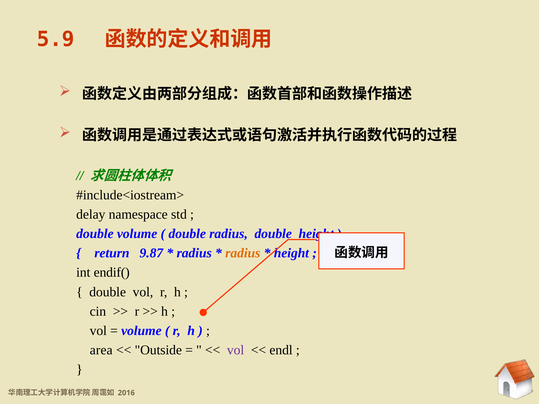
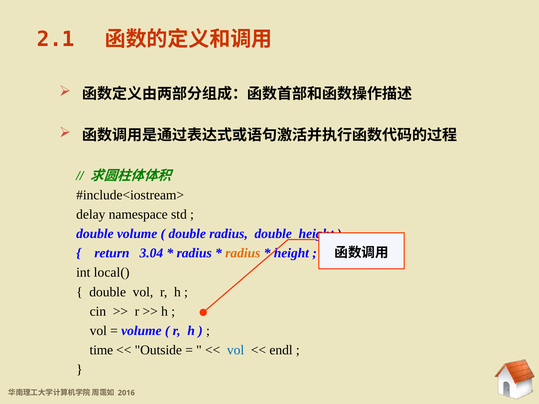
5.9: 5.9 -> 2.1 (56, 39)
9.87: 9.87 -> 3.04 (151, 253)
endif(: endif( -> local( (112, 273)
area: area -> time (101, 350)
vol colour: purple -> blue (236, 350)
